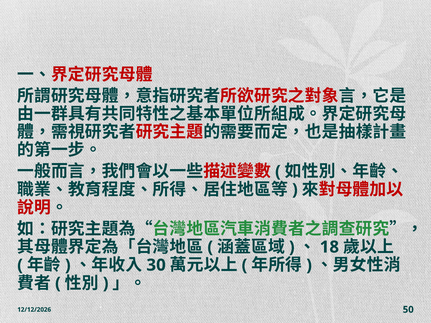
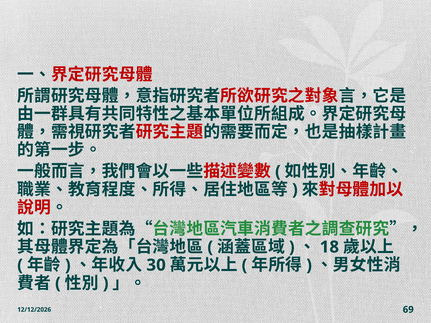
50: 50 -> 69 (408, 310)
